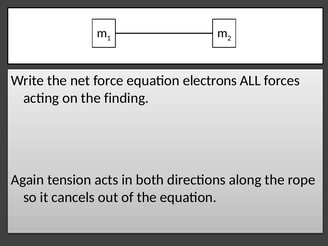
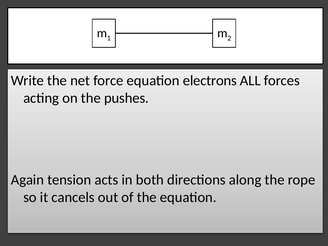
finding: finding -> pushes (126, 98)
